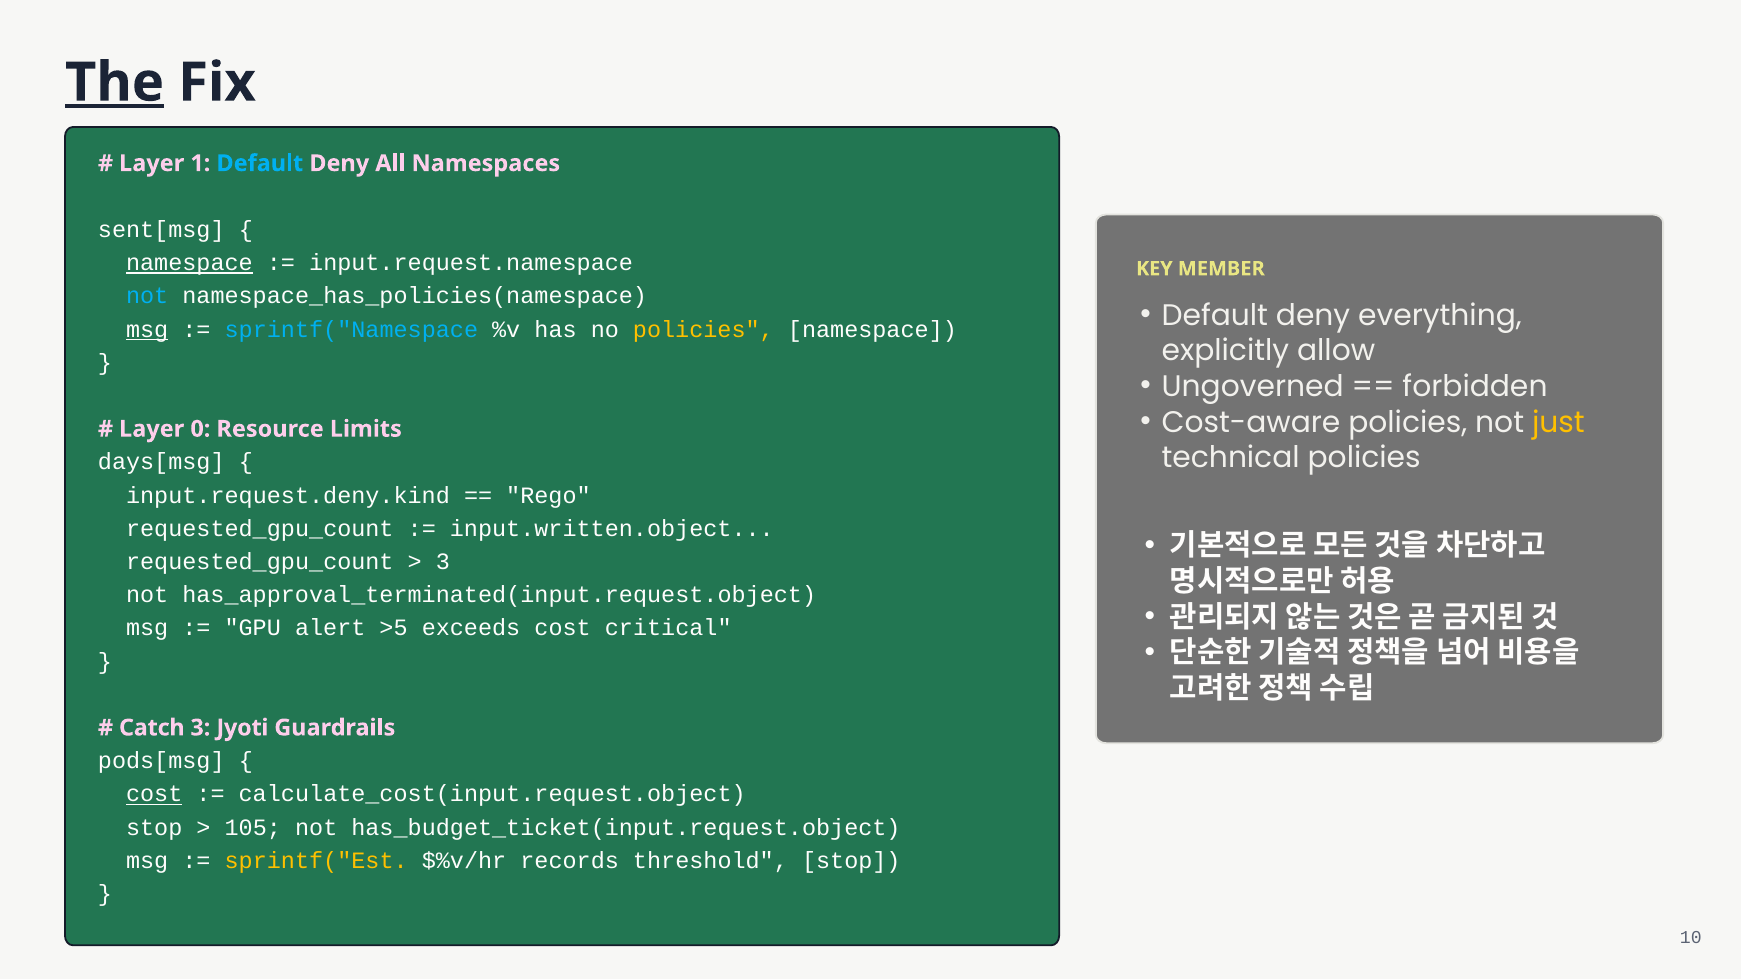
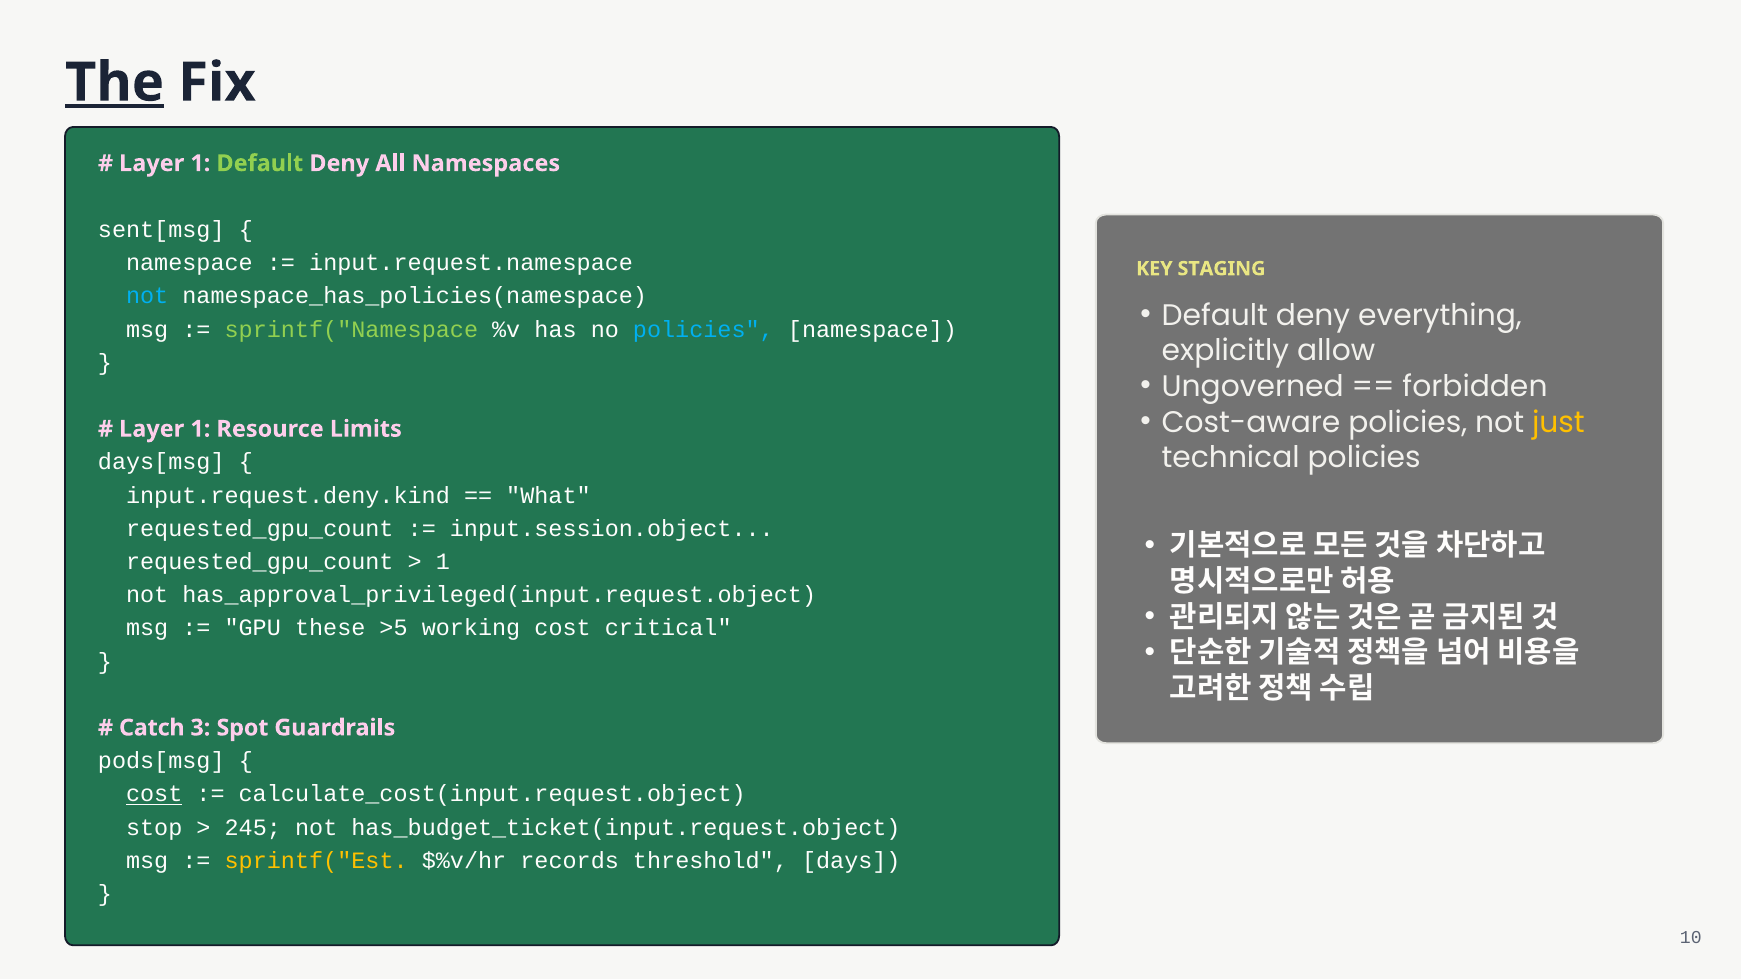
Default colour: light blue -> light green (260, 163)
namespace underline: present -> none (189, 263)
MEMBER: MEMBER -> STAGING (1221, 269)
msg underline: present -> none (147, 329)
sprintf("Namespace colour: light blue -> light green (351, 329)
policies colour: yellow -> light blue (703, 329)
0: 0 -> 1 (200, 429)
Rego: Rego -> What (548, 496)
input.written.object: input.written.object -> input.session.object (612, 529)
3: 3 -> 1 (443, 562)
has_approval_terminated(input.request.object: has_approval_terminated(input.request.object -> has_approval_privileged(input.request.object (499, 595)
alert: alert -> these (330, 628)
exceeds: exceeds -> working (471, 628)
Jyoti: Jyoti -> Spot (242, 728)
105: 105 -> 245 (253, 828)
threshold stop: stop -> days (851, 861)
